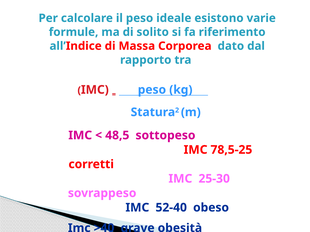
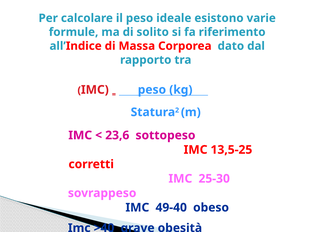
48,5: 48,5 -> 23,6 (117, 136)
78,5-25: 78,5-25 -> 13,5-25 (231, 150)
52-40: 52-40 -> 49-40 (171, 208)
